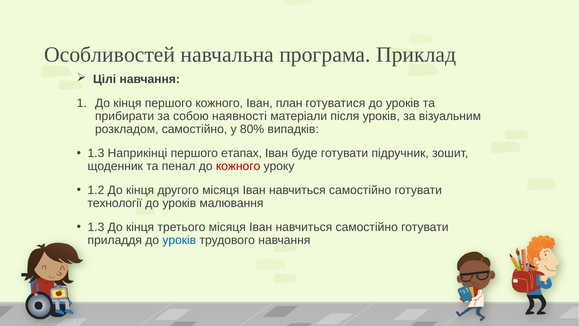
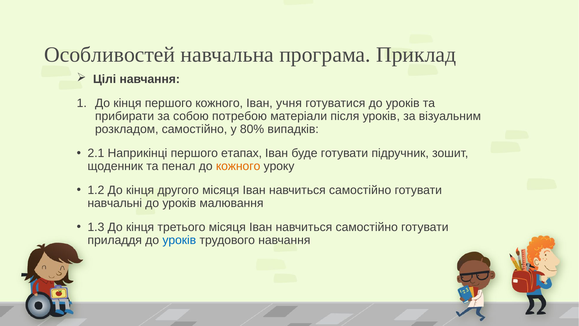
план: план -> учня (289, 103)
наявності: наявності -> потребою (240, 116)
1.3: 1.3 -> 2.1 (96, 153)
кожного colour: red -> orange (238, 166)
технології: технології -> навчальні (115, 203)
